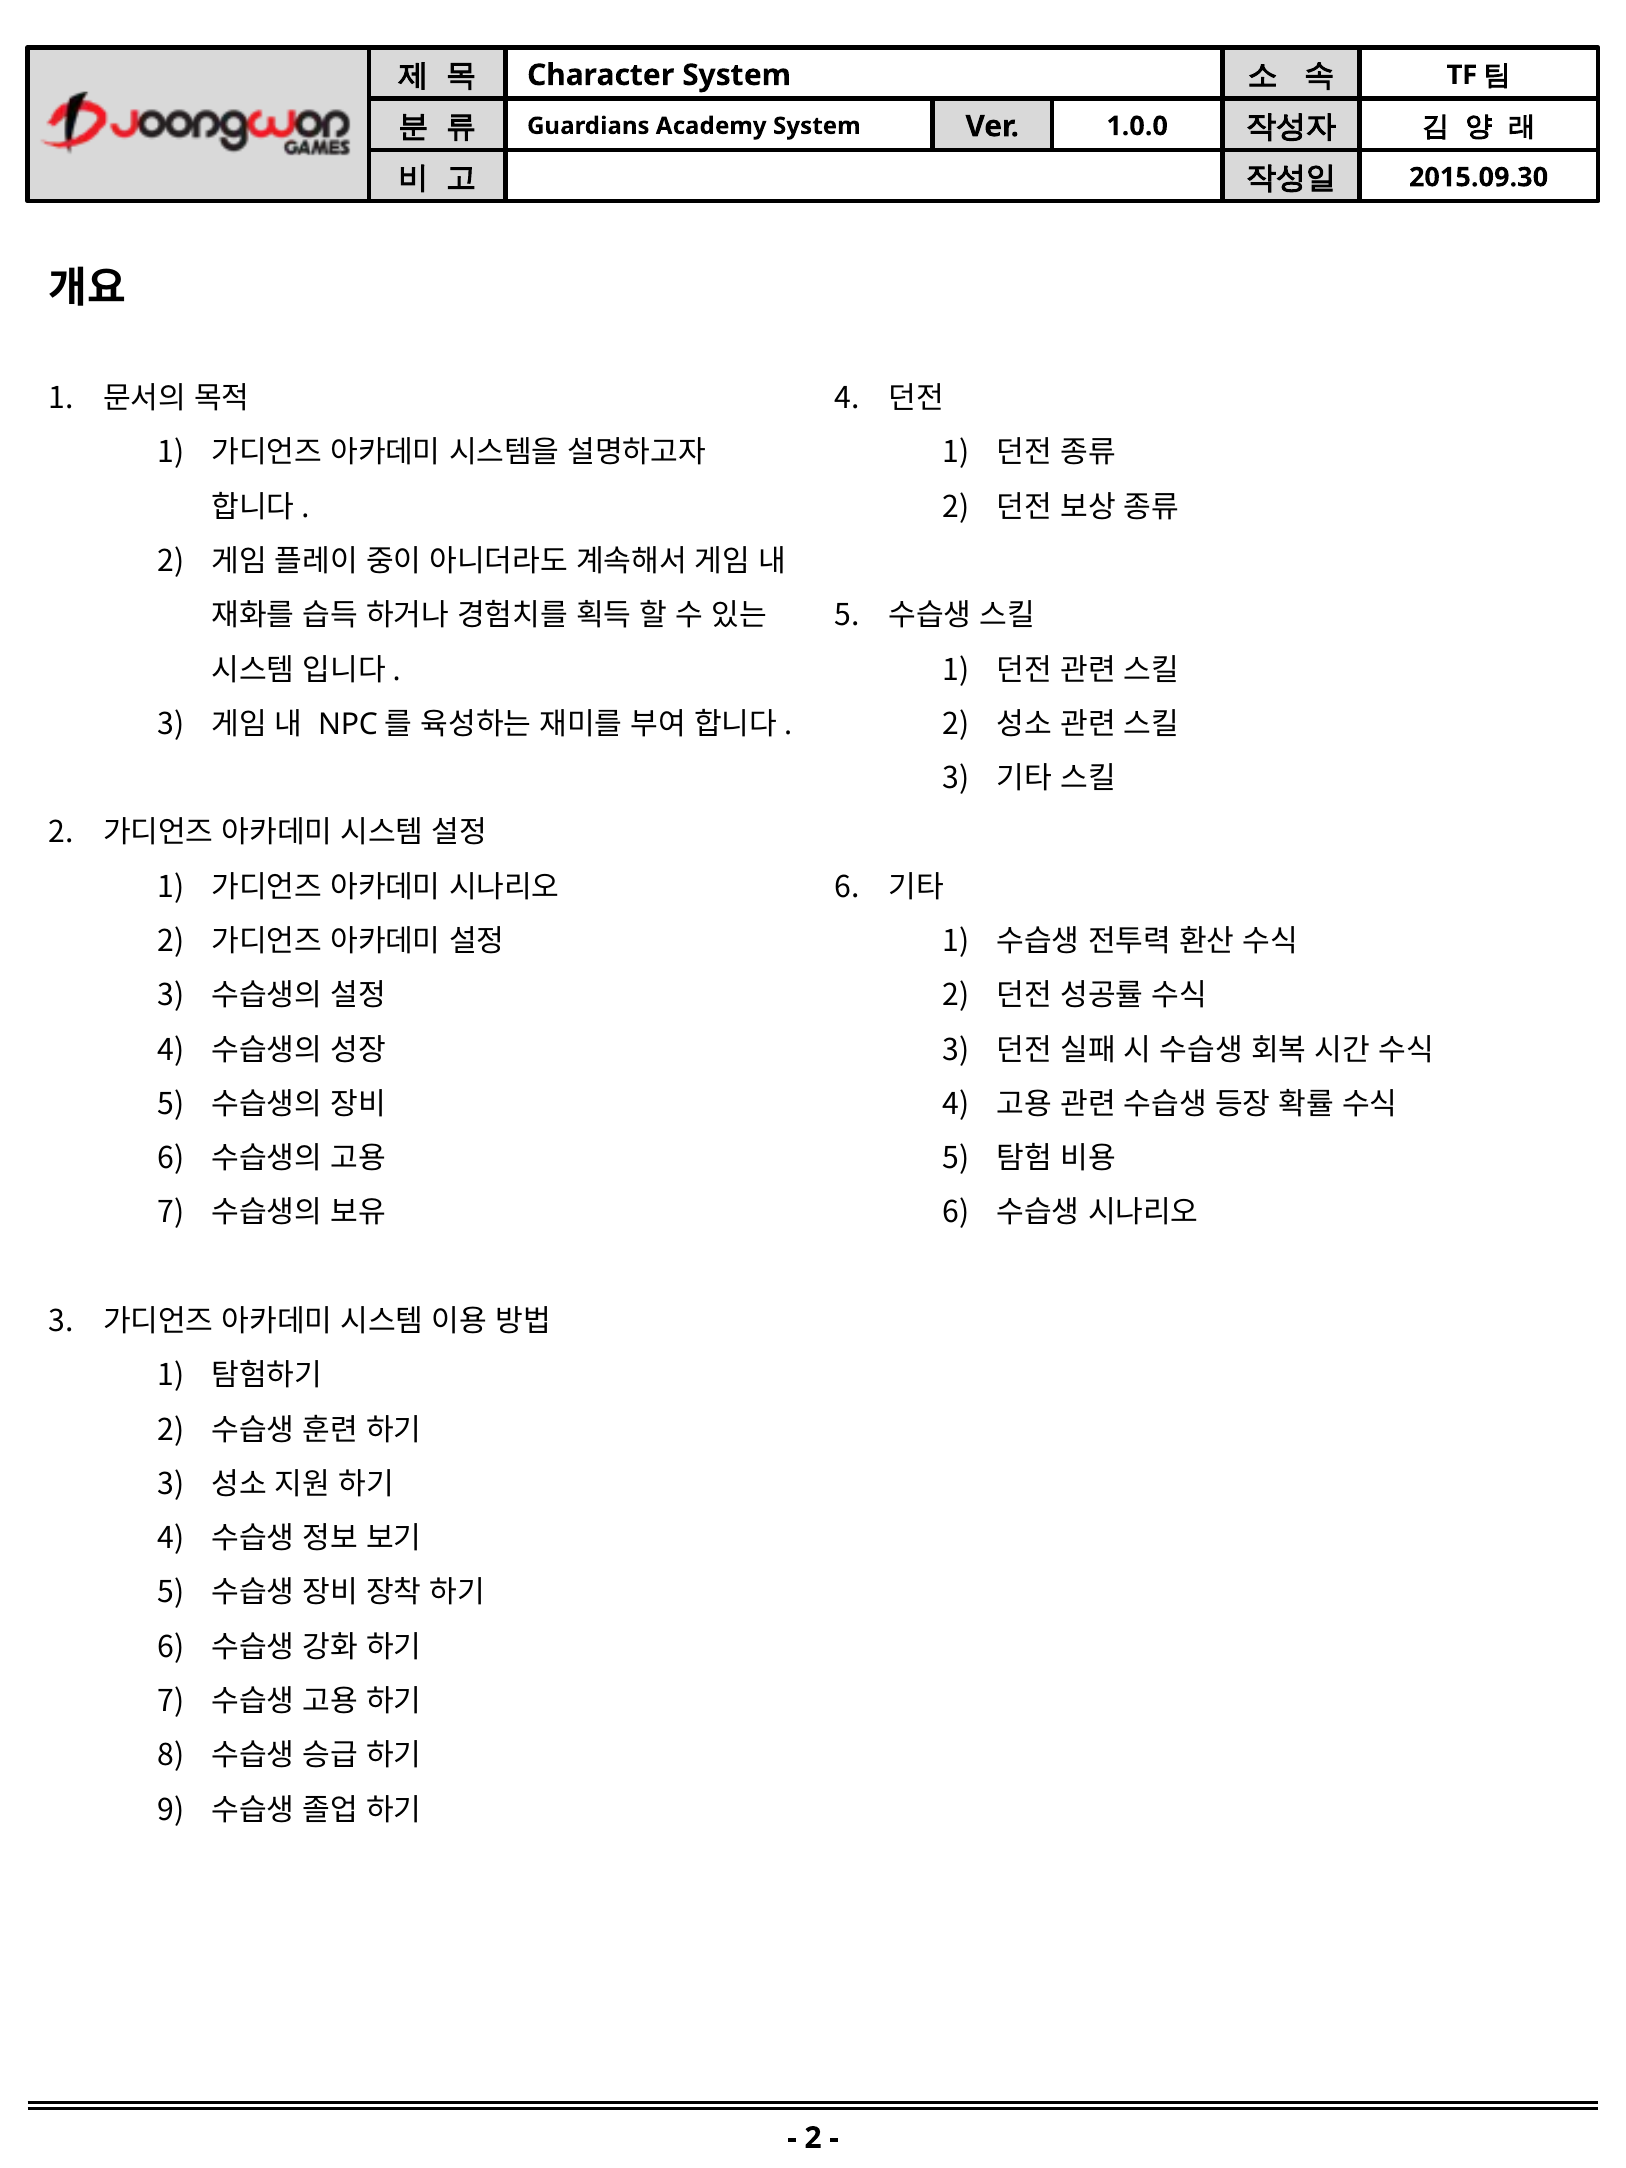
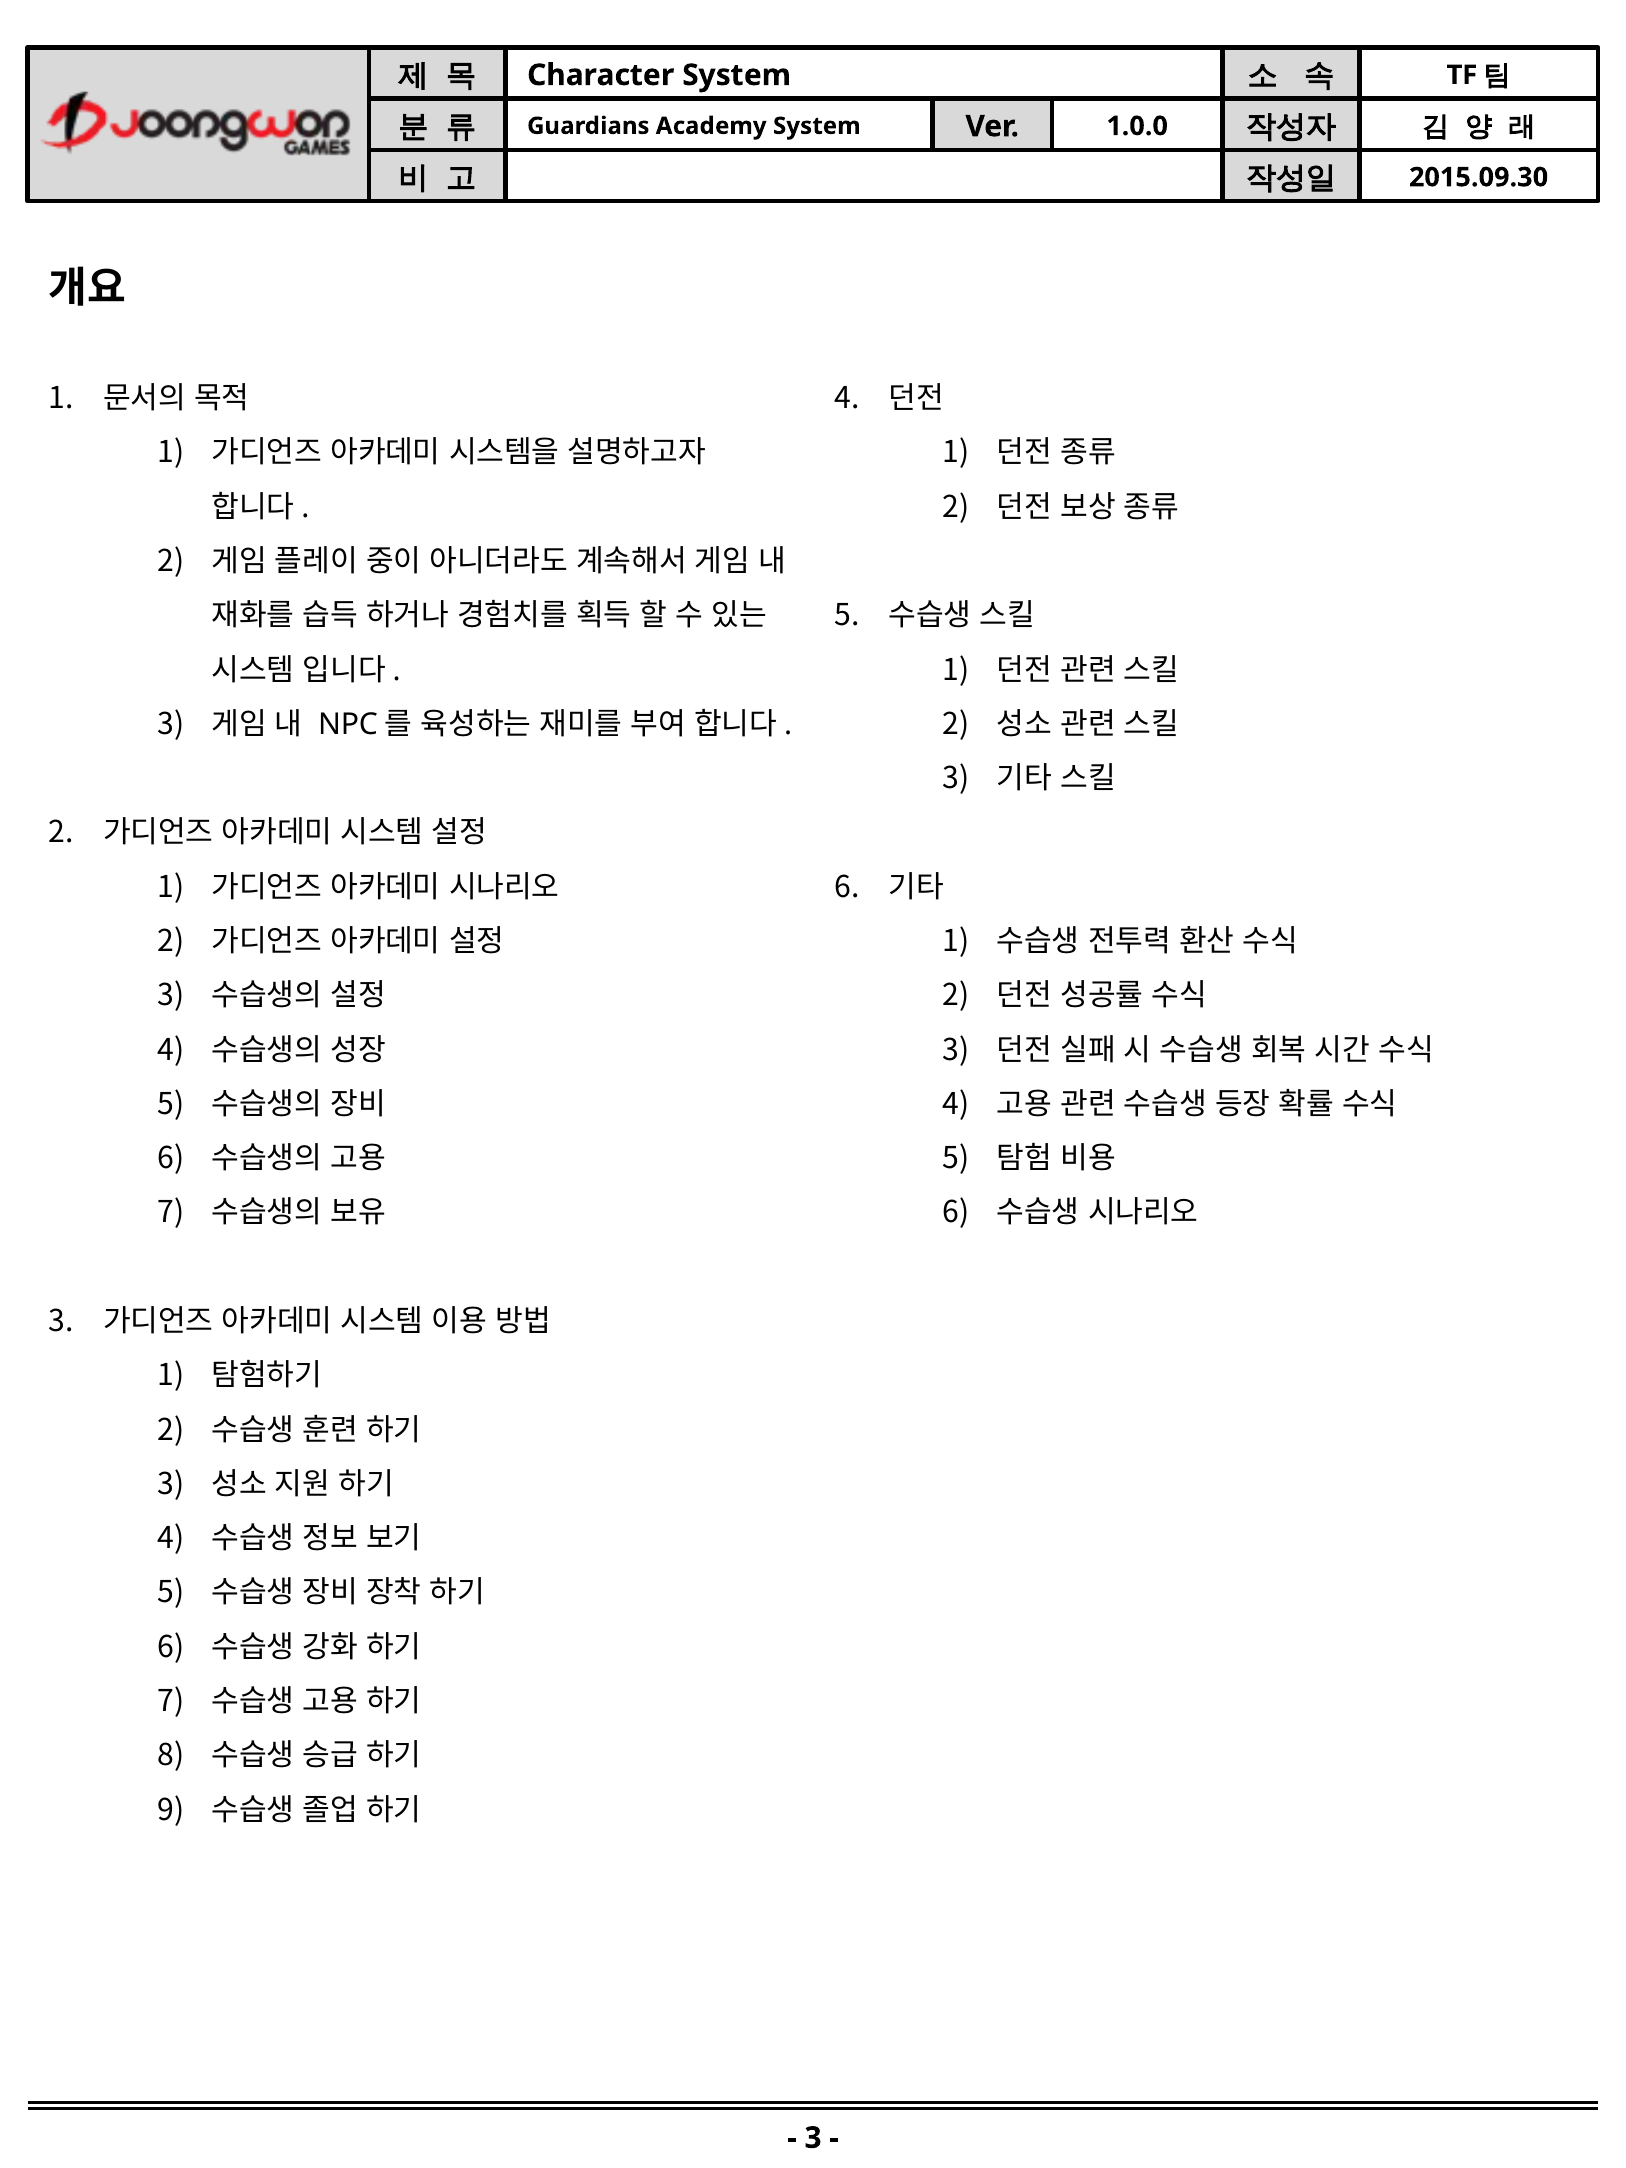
2: 2 -> 3 (813, 2138)
